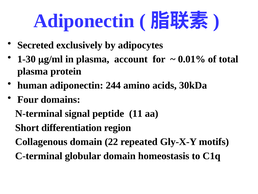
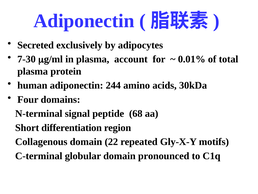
1-30: 1-30 -> 7-30 (26, 59)
11: 11 -> 68 (136, 113)
homeostasis: homeostasis -> pronounced (164, 155)
